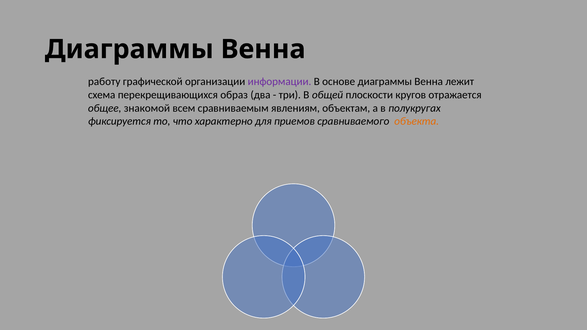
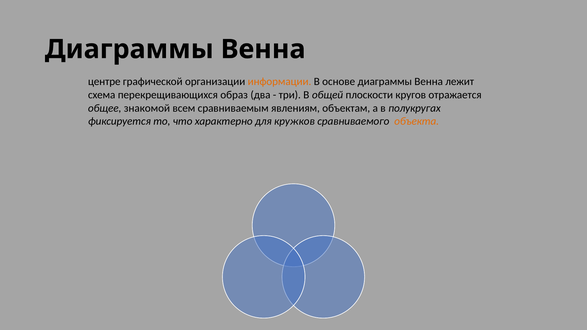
работу: работу -> центре (104, 82)
информации colour: purple -> orange (280, 82)
приемов: приемов -> кружков (294, 121)
